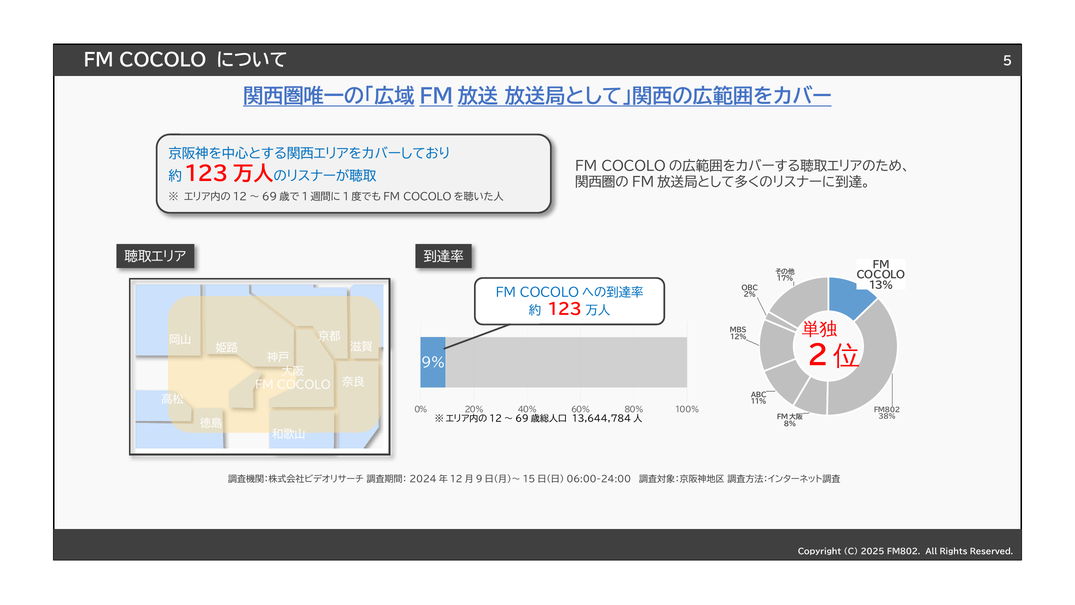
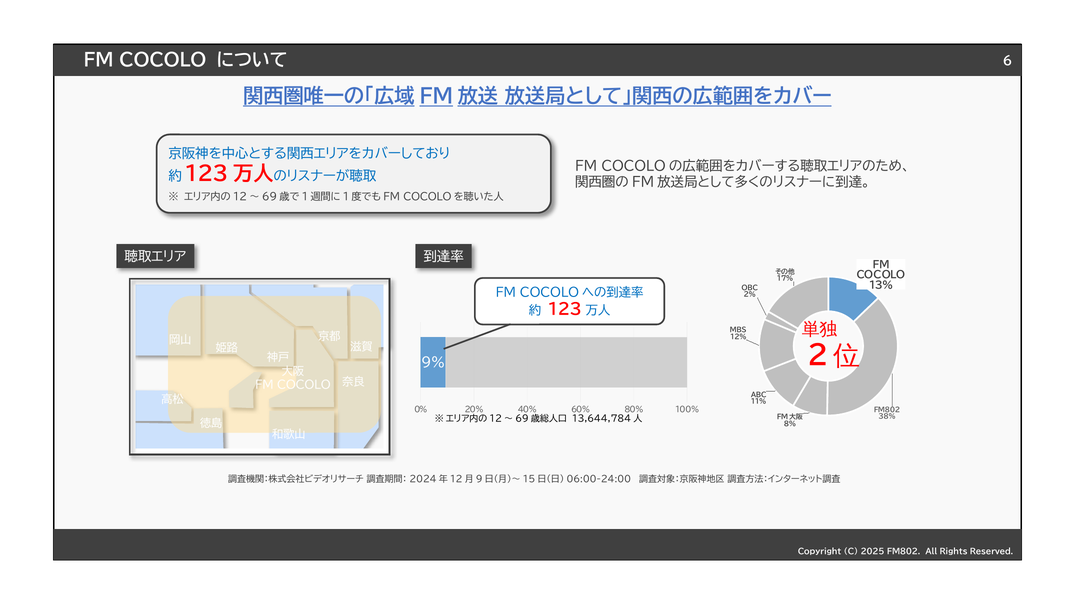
5: 5 -> 6 (1007, 61)
